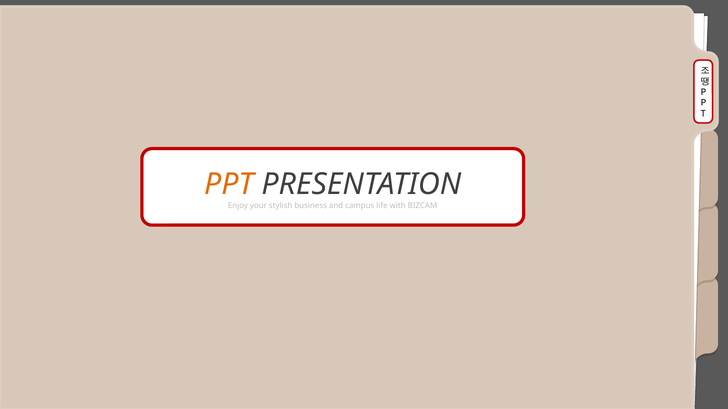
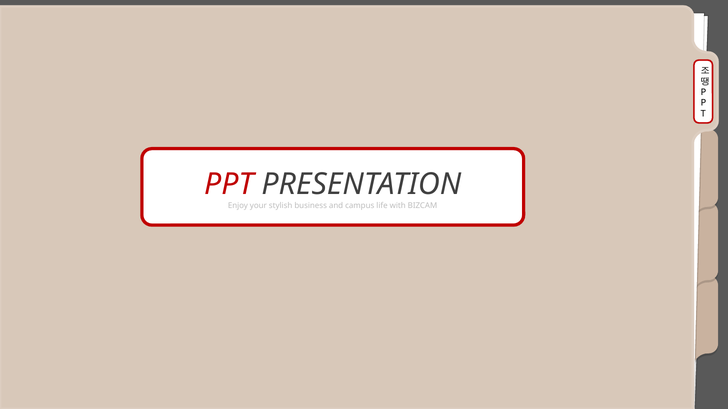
PPT colour: orange -> red (229, 184)
